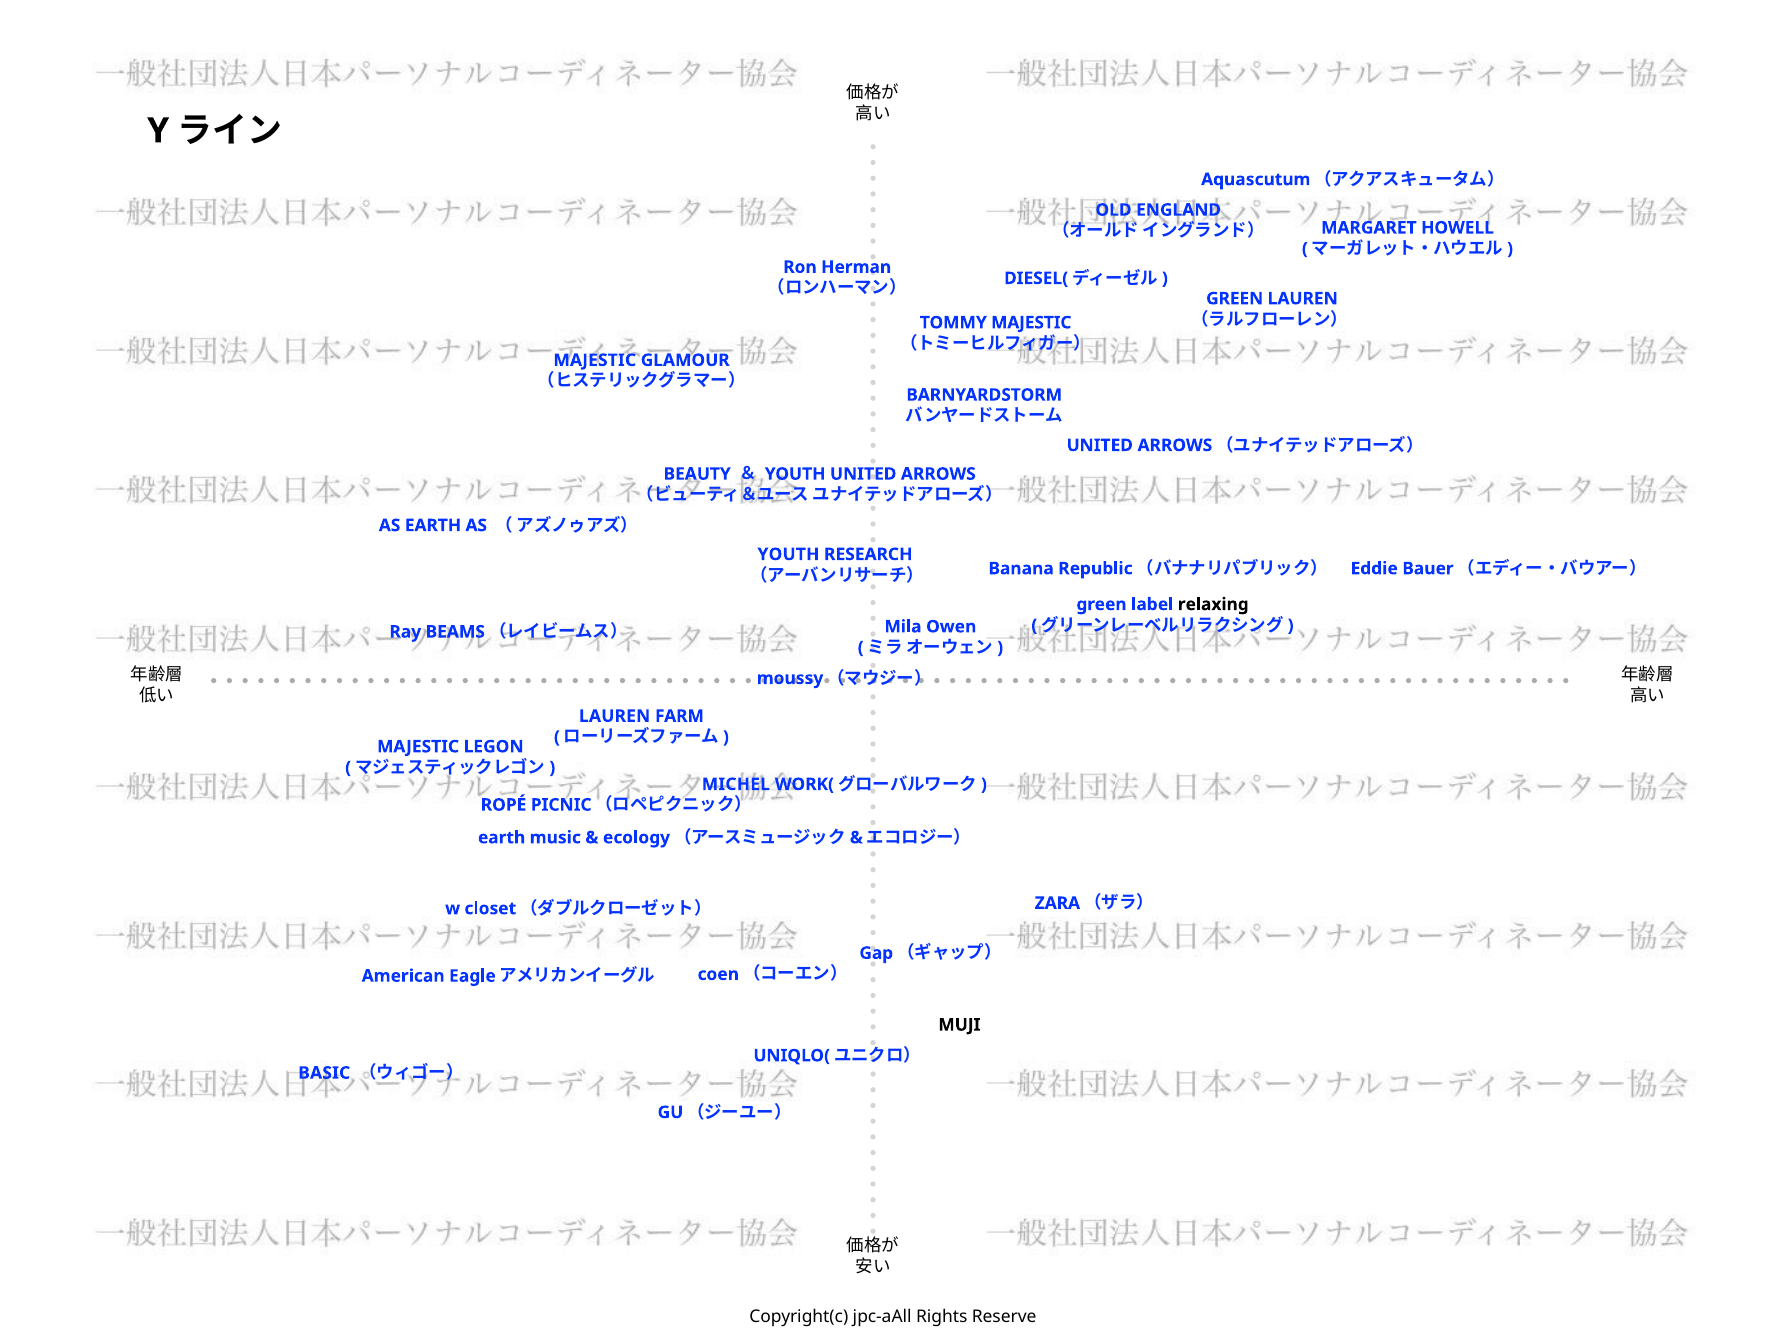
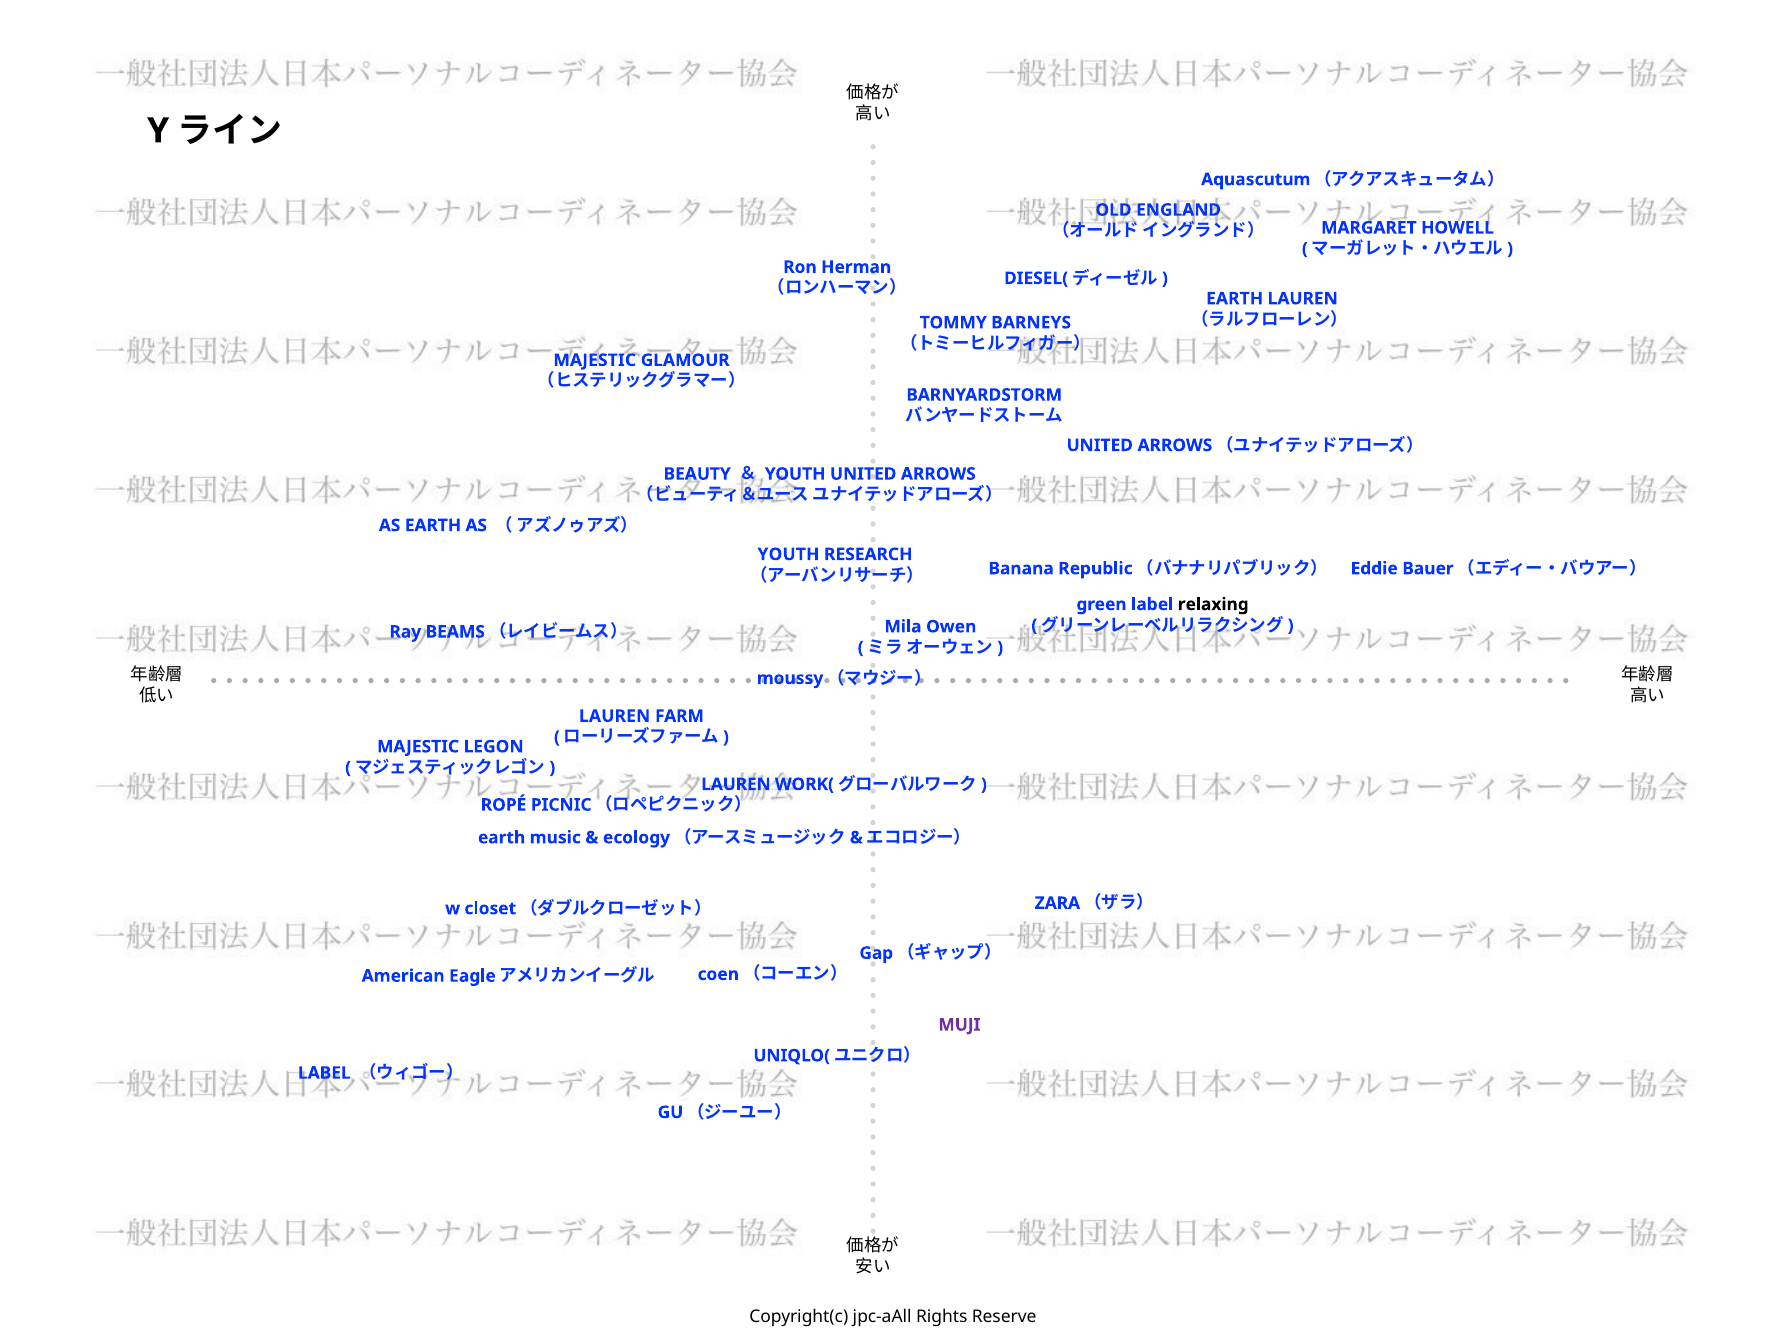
GREEN: GREEN -> EARTH (1235, 299)
TOMMY MAJESTIC: MAJESTIC -> BARNEYS (1031, 323)
MICHEL: MICHEL -> LAUREN (736, 785)
MUJI colour: black -> purple (959, 1025)
BASIC: BASIC -> LABEL (324, 1073)
